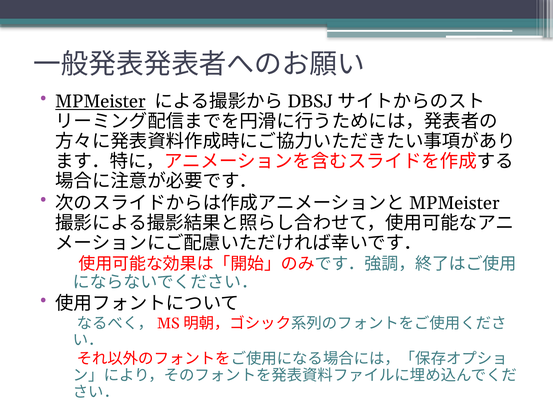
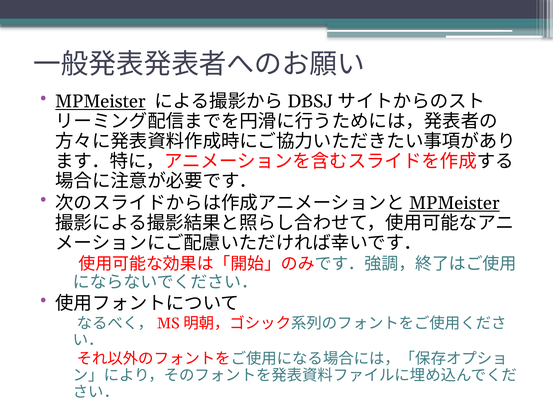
MPMeister underline: none -> present (454, 203)
